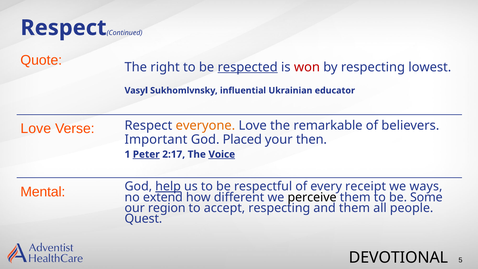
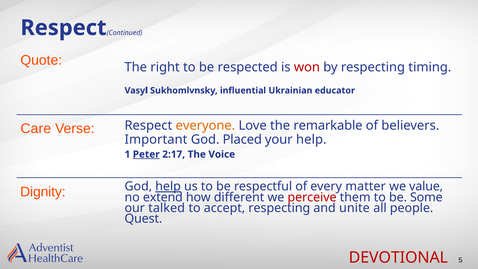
respected underline: present -> none (248, 67)
lowest: lowest -> timing (430, 67)
Love: Love -> Care (36, 129)
your then: then -> help (311, 140)
Voice underline: present -> none (222, 154)
receipt: receipt -> matter (366, 186)
ways: ways -> value (426, 186)
Mental: Mental -> Dignity (43, 192)
perceive colour: black -> red (312, 197)
region: region -> talked (167, 208)
and them: them -> unite (354, 208)
DEVOTIONAL colour: black -> red (398, 257)
